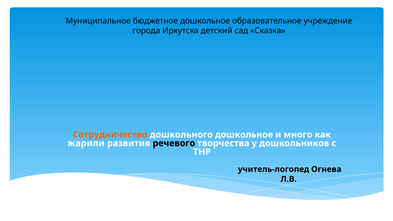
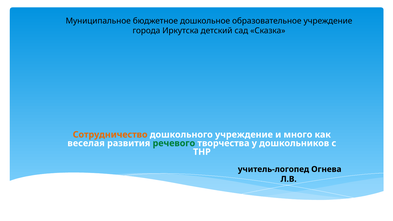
дошкольного дошкольное: дошкольное -> учреждение (244, 135)
жарили: жарили -> веселая (86, 143)
речевого colour: black -> green (174, 143)
